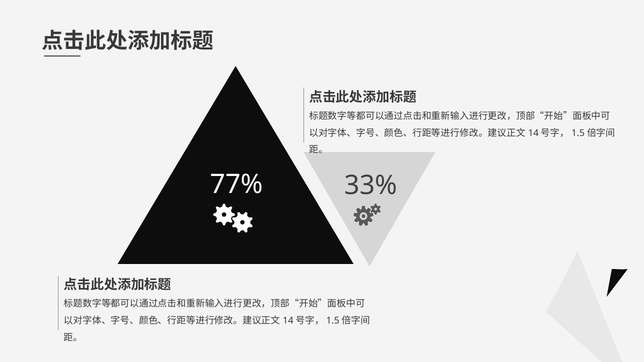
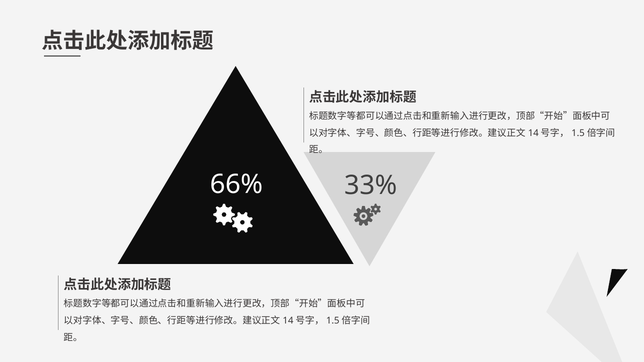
77%: 77% -> 66% (236, 184)
